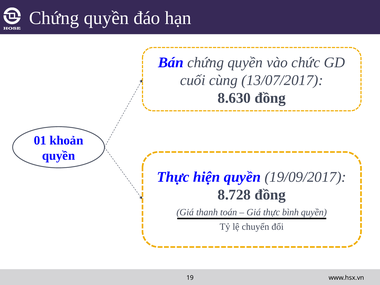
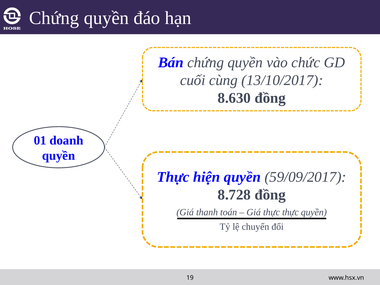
13/07/2017: 13/07/2017 -> 13/10/2017 (282, 80)
khoản: khoản -> doanh (66, 141)
19/09/2017: 19/09/2017 -> 59/09/2017 (305, 177)
thực bình: bình -> thực (290, 212)
